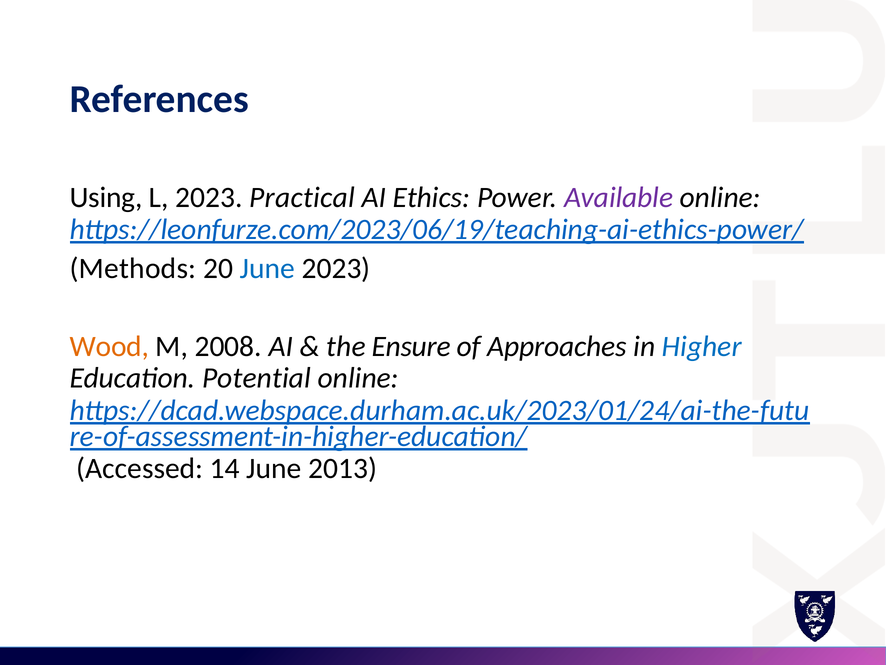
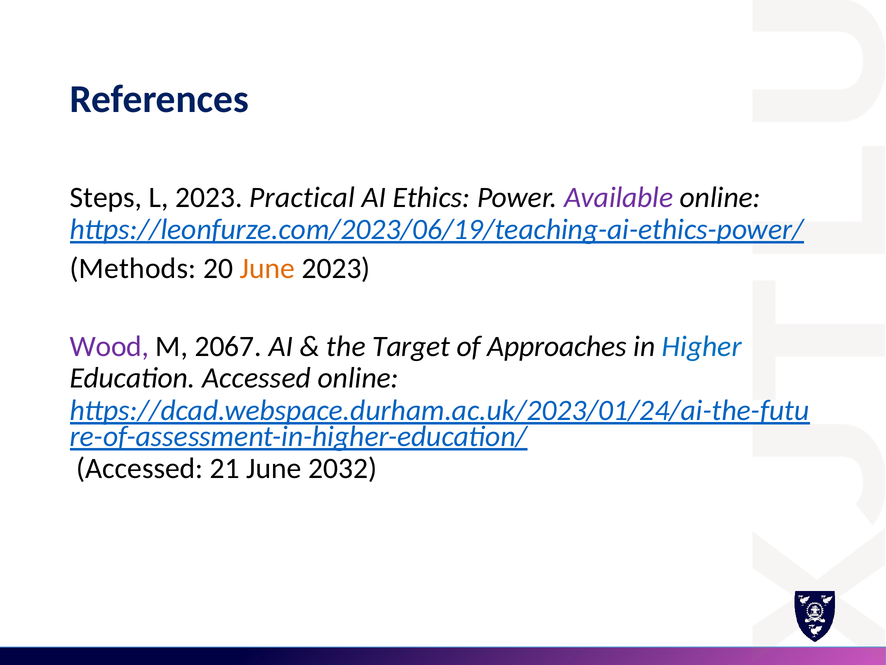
Using: Using -> Steps (106, 197)
June colour: blue -> orange (267, 268)
Wood colour: orange -> purple (109, 346)
2008: 2008 -> 2067 (228, 346)
Ensure: Ensure -> Target (411, 346)
Education Potential: Potential -> Accessed (257, 378)
14: 14 -> 21 (225, 468)
2013: 2013 -> 2032 (343, 468)
